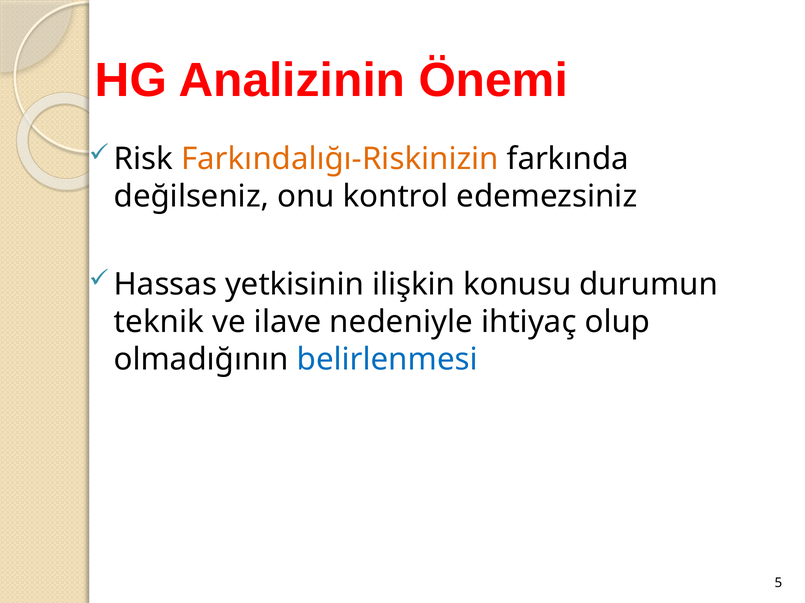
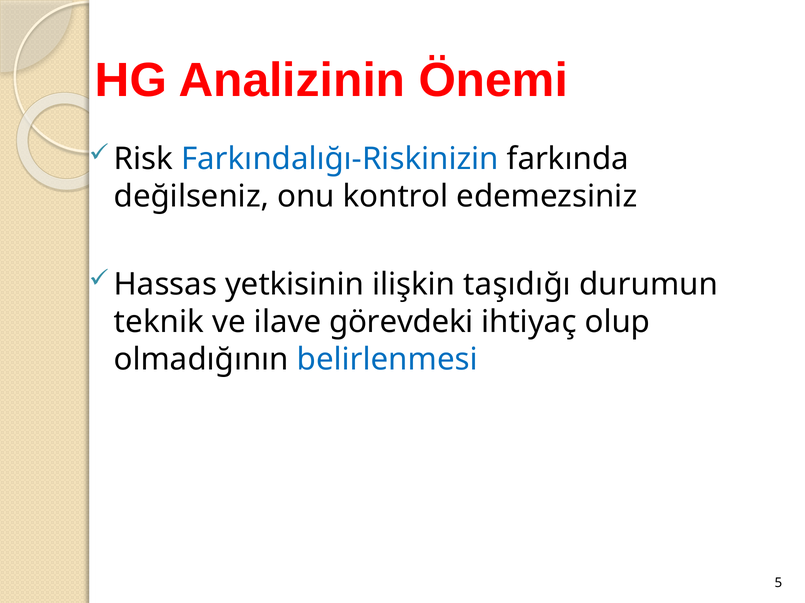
Farkındalığı-Riskinizin colour: orange -> blue (340, 159)
konusu: konusu -> taşıdığı (517, 285)
nedeniyle: nedeniyle -> görevdeki (401, 322)
